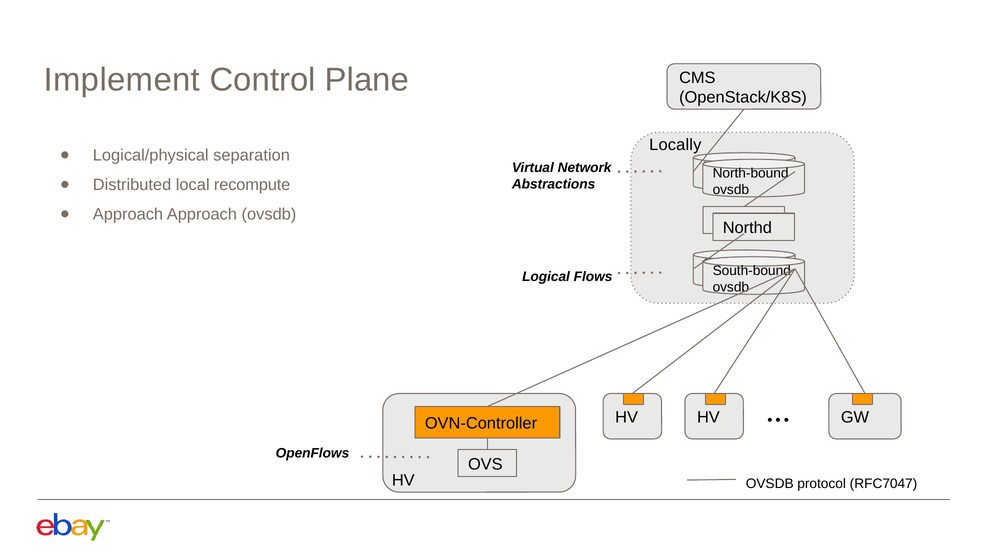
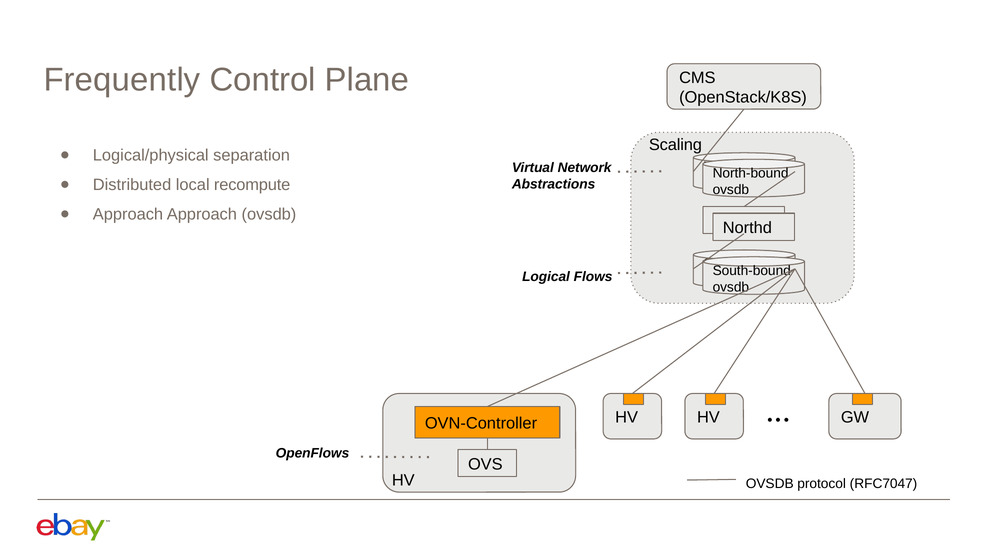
Implement: Implement -> Frequently (122, 80)
Locally: Locally -> Scaling (675, 145)
